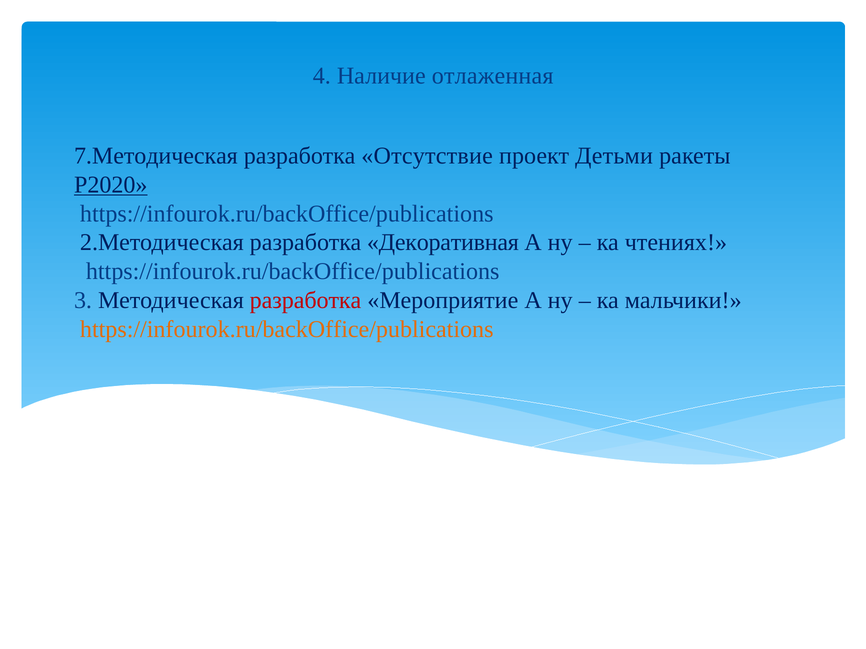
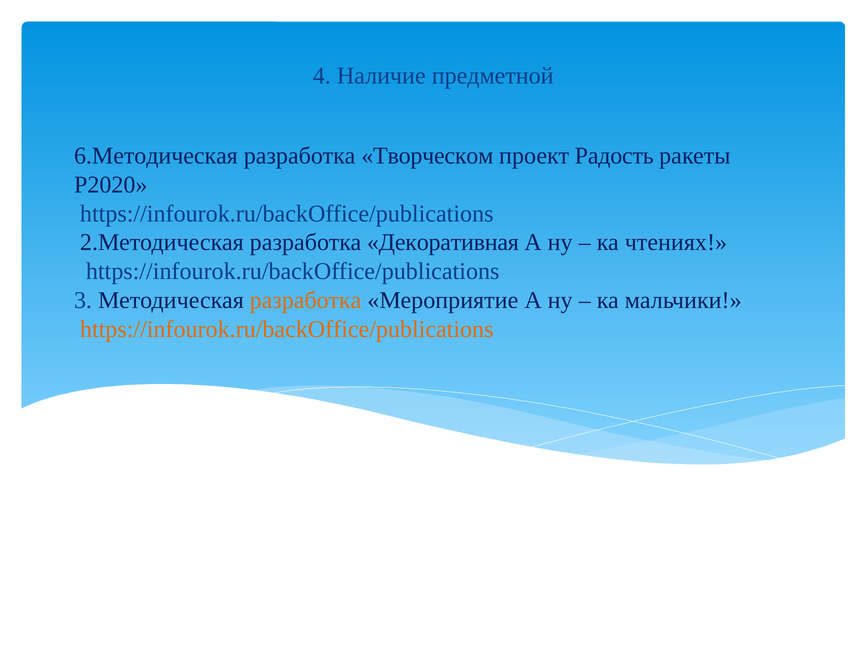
отлаженная: отлаженная -> предметной (493, 76)
7.Методическая: 7.Методическая -> 6.Методическая (156, 156)
Отсутствие: Отсутствие -> Творческом (427, 156)
Детьми: Детьми -> Радость (614, 156)
Р2020 underline: present -> none (111, 185)
разработка colour: red -> orange (306, 300)
